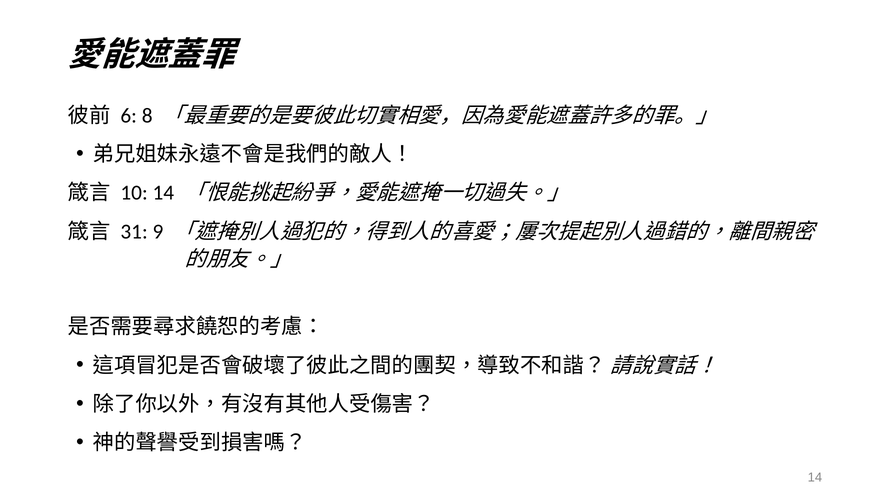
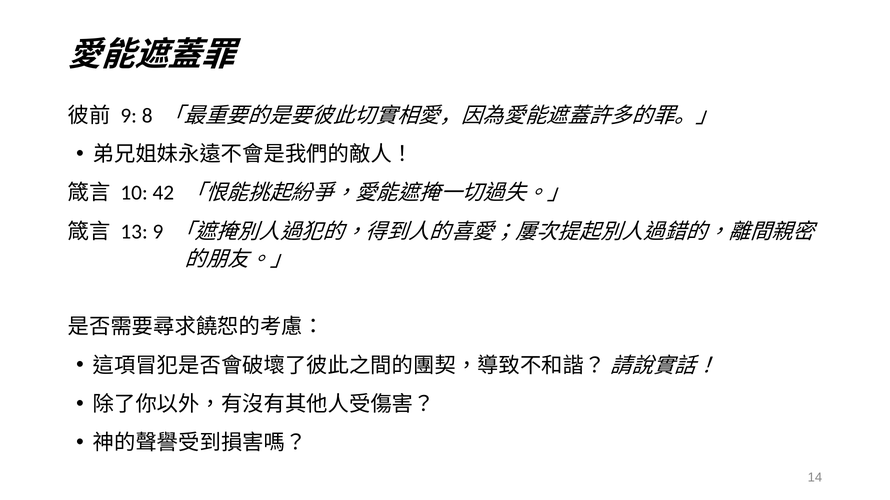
6: 6 -> 9 (129, 116)
10 14: 14 -> 42 (163, 193)
31: 31 -> 13 (134, 232)
